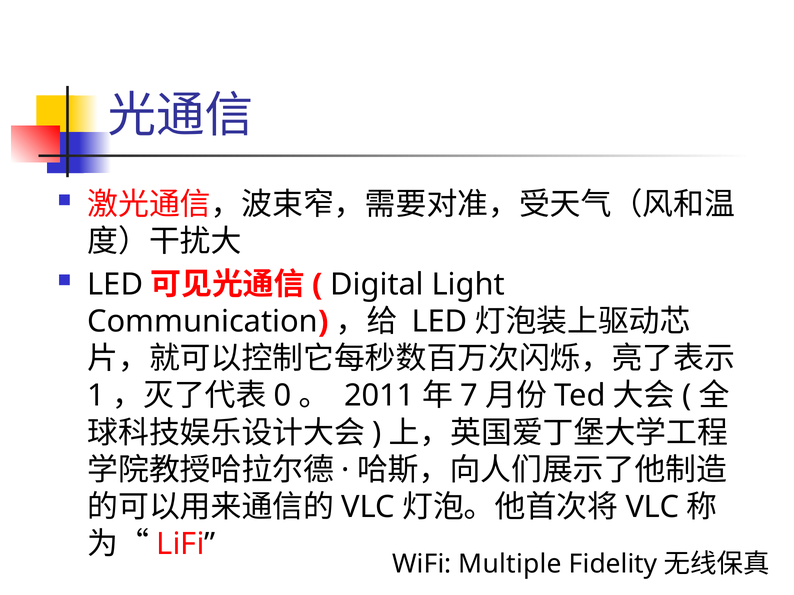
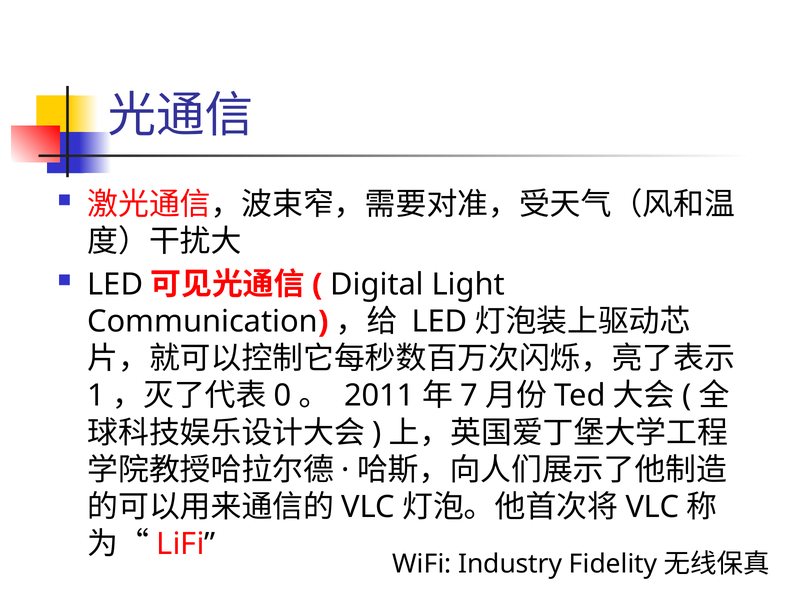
Multiple: Multiple -> Industry (510, 565)
